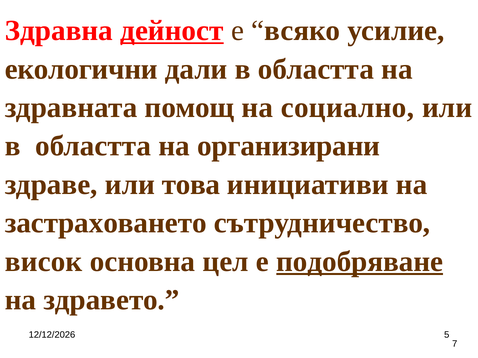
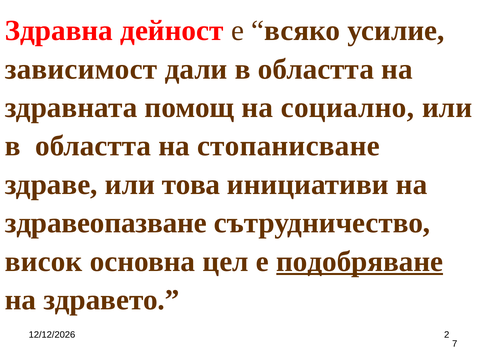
дейност underline: present -> none (172, 31)
екологични: екологични -> зависимост (81, 69)
организирани: организирани -> стопанисване (288, 146)
застраховането: застраховането -> здравеопазване (106, 223)
5: 5 -> 2 (447, 335)
